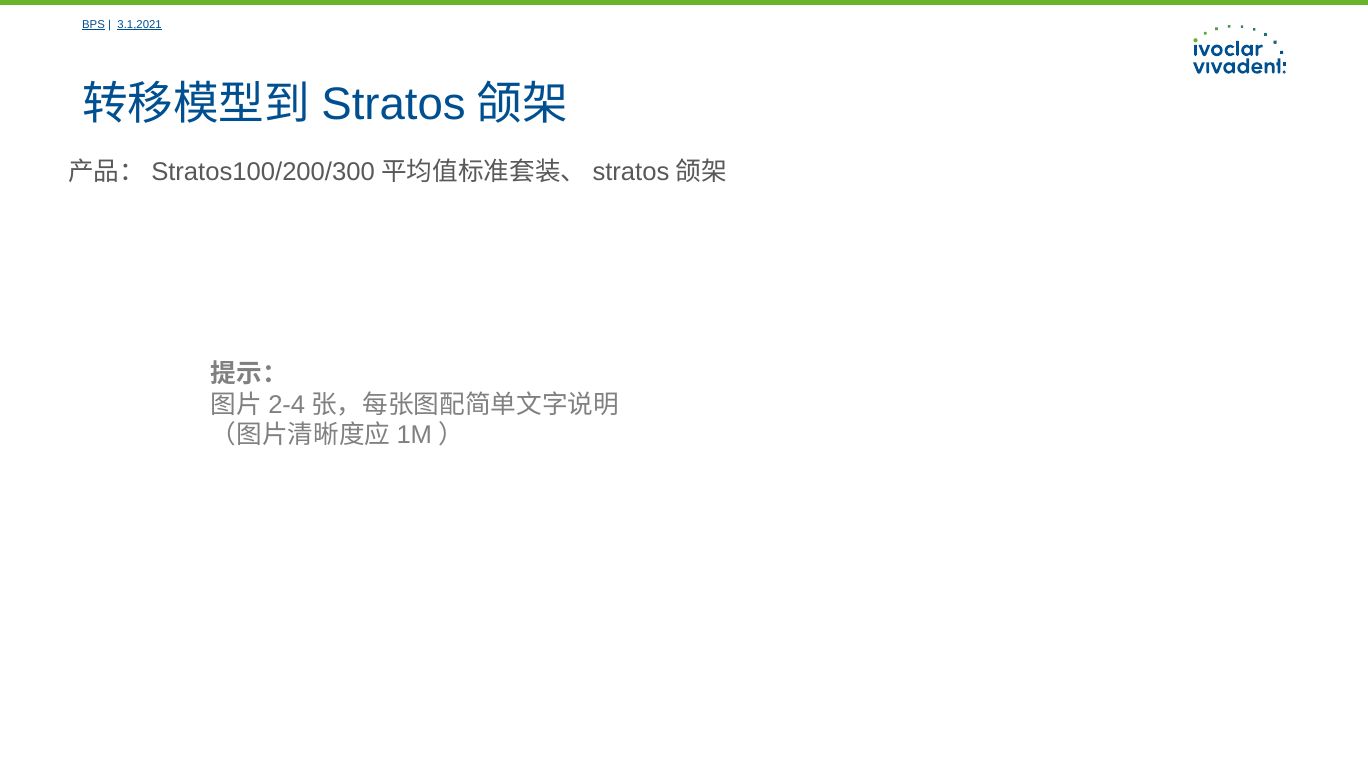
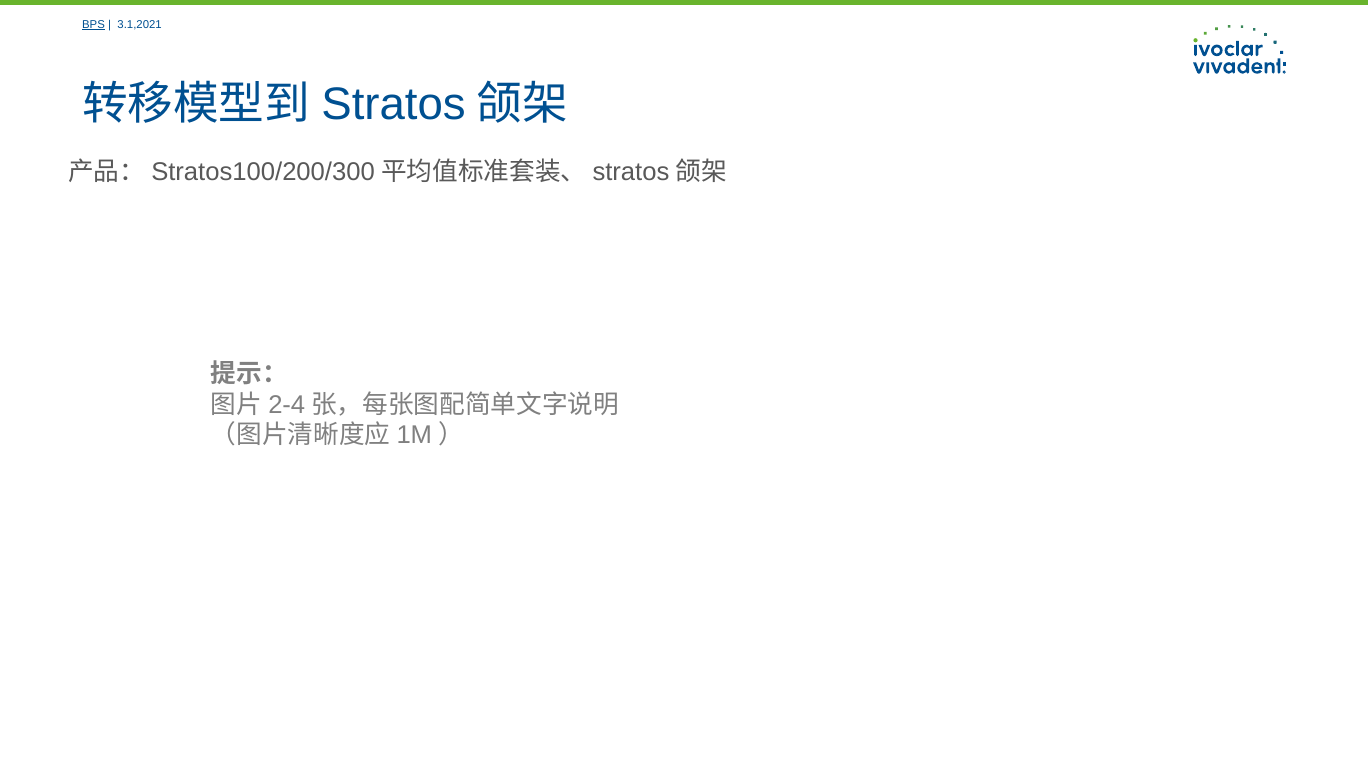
3.1,2021 underline: present -> none (140, 25)
